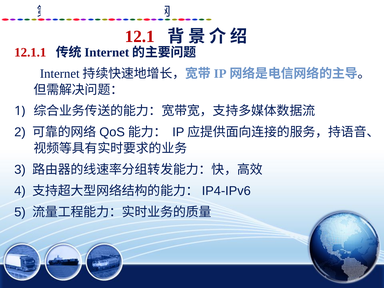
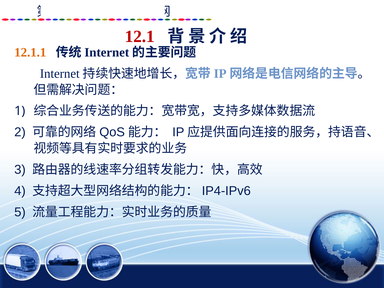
12.1.1 colour: red -> orange (30, 52)
